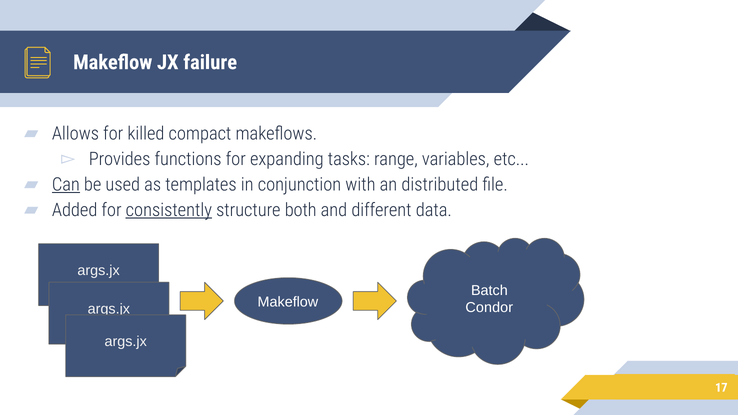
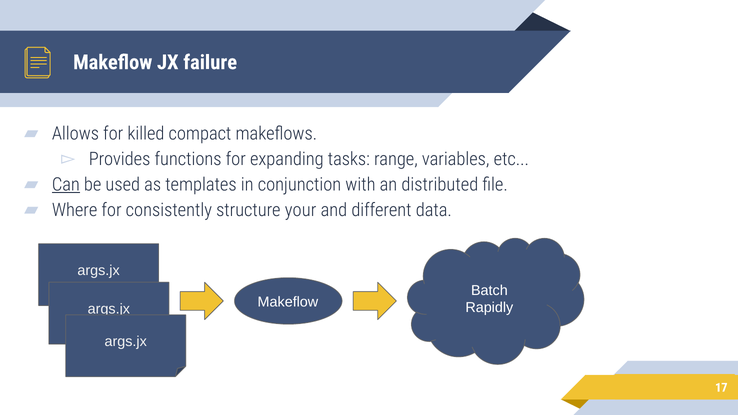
Added: Added -> Where (75, 210)
consistently underline: present -> none (169, 210)
both: both -> your (301, 210)
Condor: Condor -> Rapidly (489, 308)
